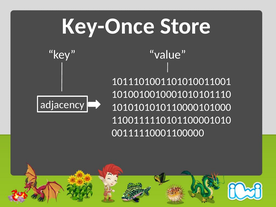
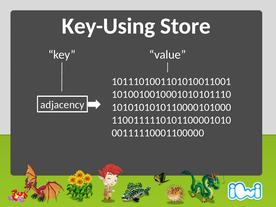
Key-Once: Key-Once -> Key-Using (108, 26)
